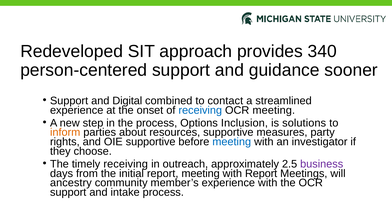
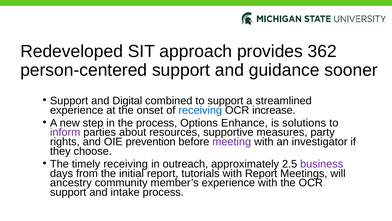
340: 340 -> 362 (322, 51)
to contact: contact -> support (225, 101)
OCR meeting: meeting -> increase (274, 110)
Inclusion: Inclusion -> Enhance (244, 123)
inform colour: orange -> purple (65, 132)
OIE supportive: supportive -> prevention (151, 142)
meeting colour: blue -> purple (232, 142)
report meeting: meeting -> tutorials (201, 173)
